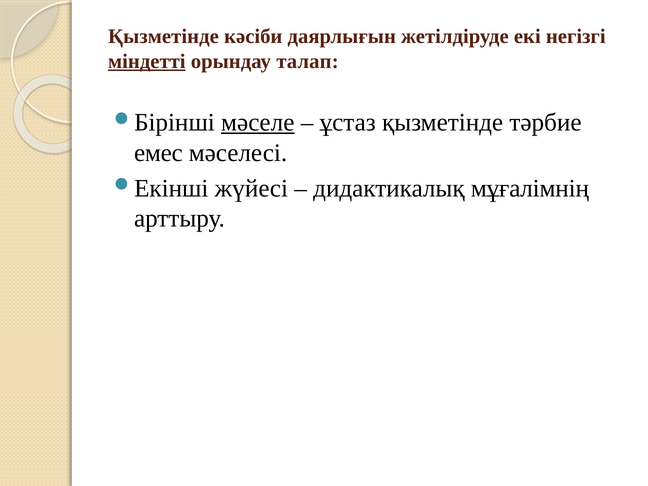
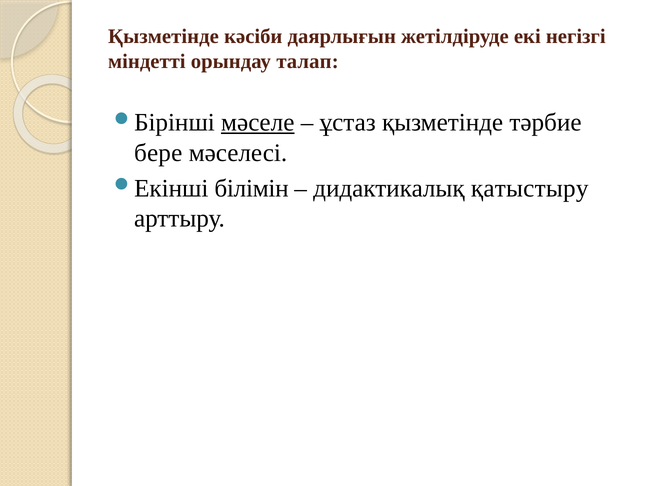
міндетті underline: present -> none (147, 61)
емес: емес -> бере (158, 153)
жүйесі: жүйесі -> білімін (252, 188)
мұғалімнің: мұғалімнің -> қатыстыру (530, 188)
